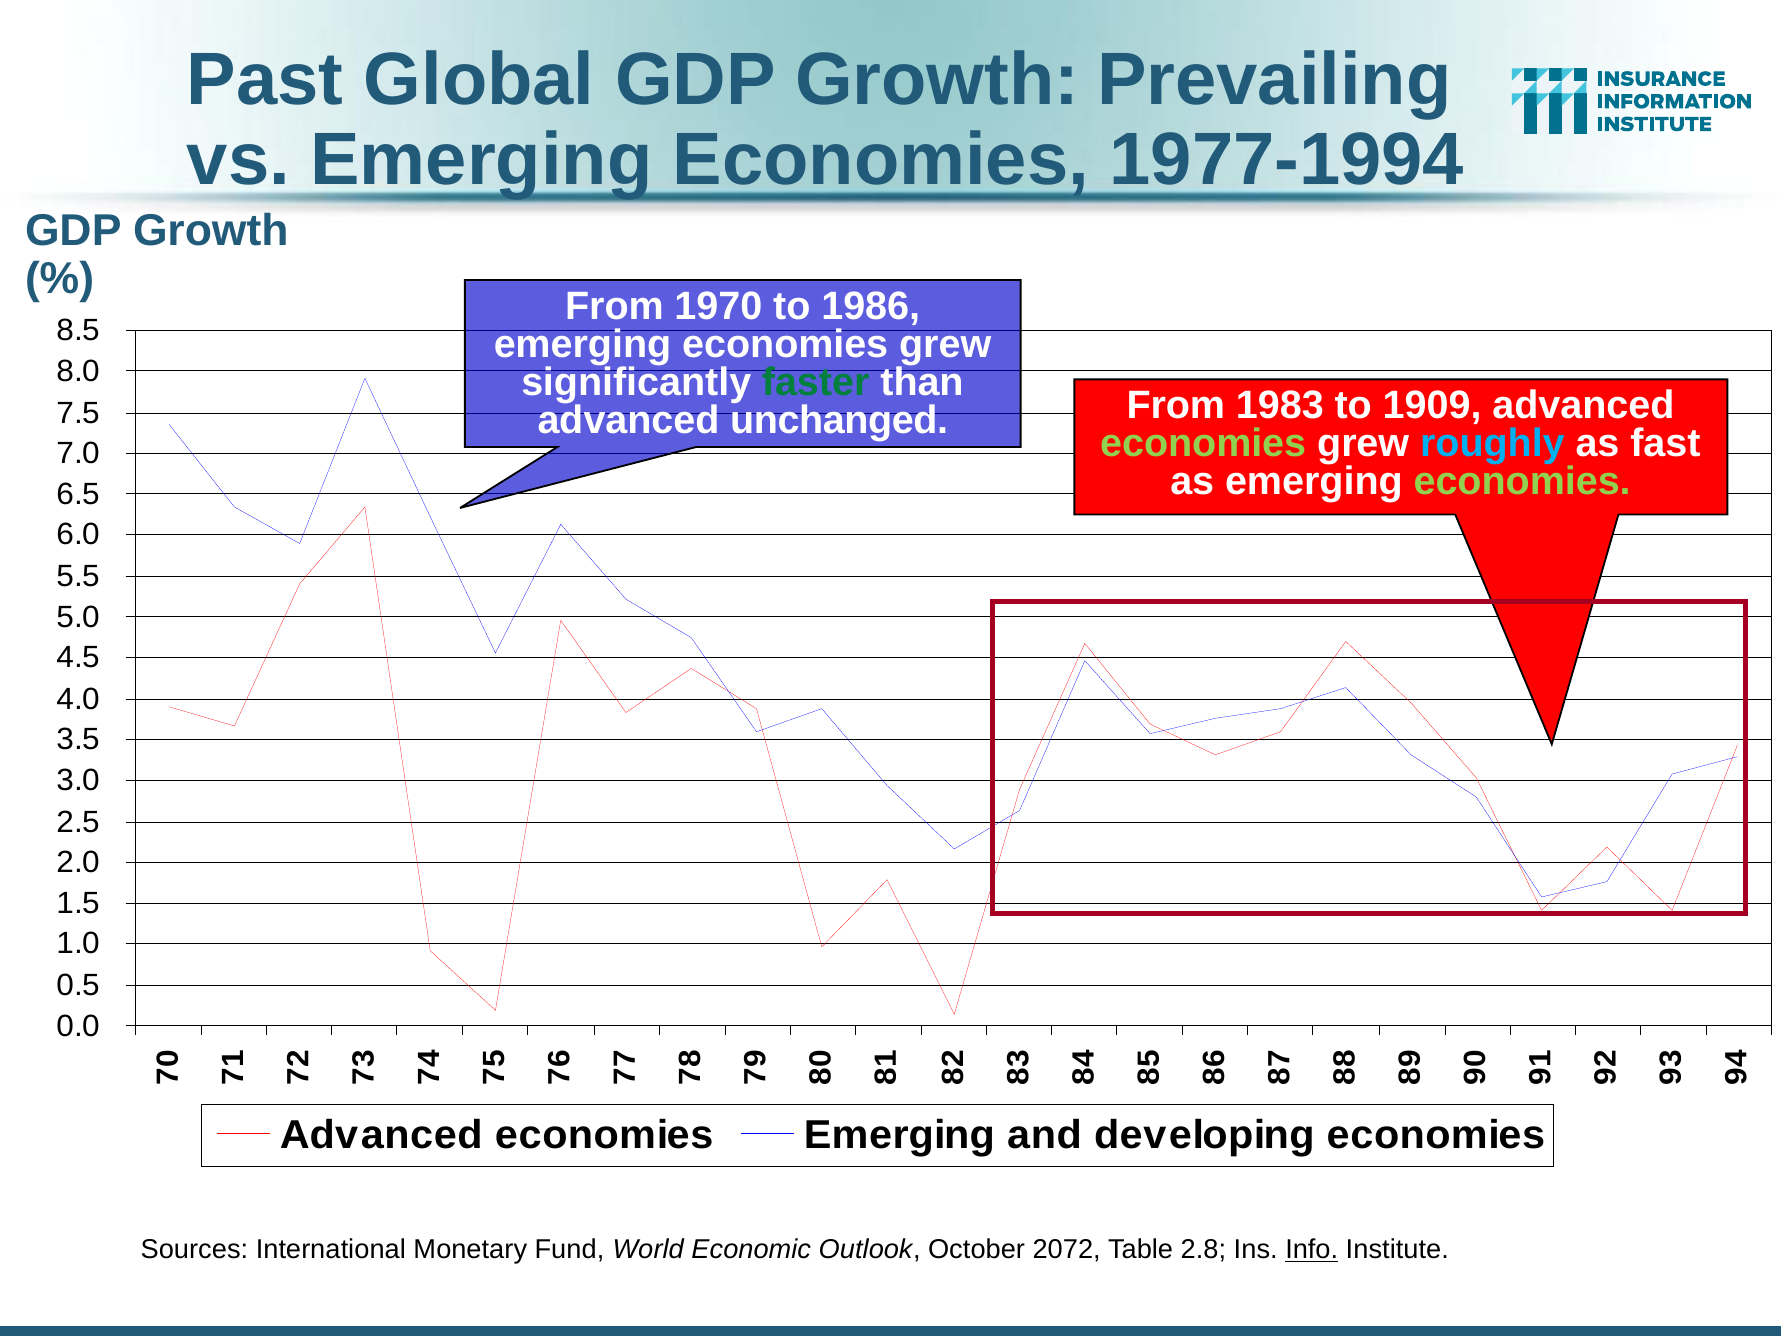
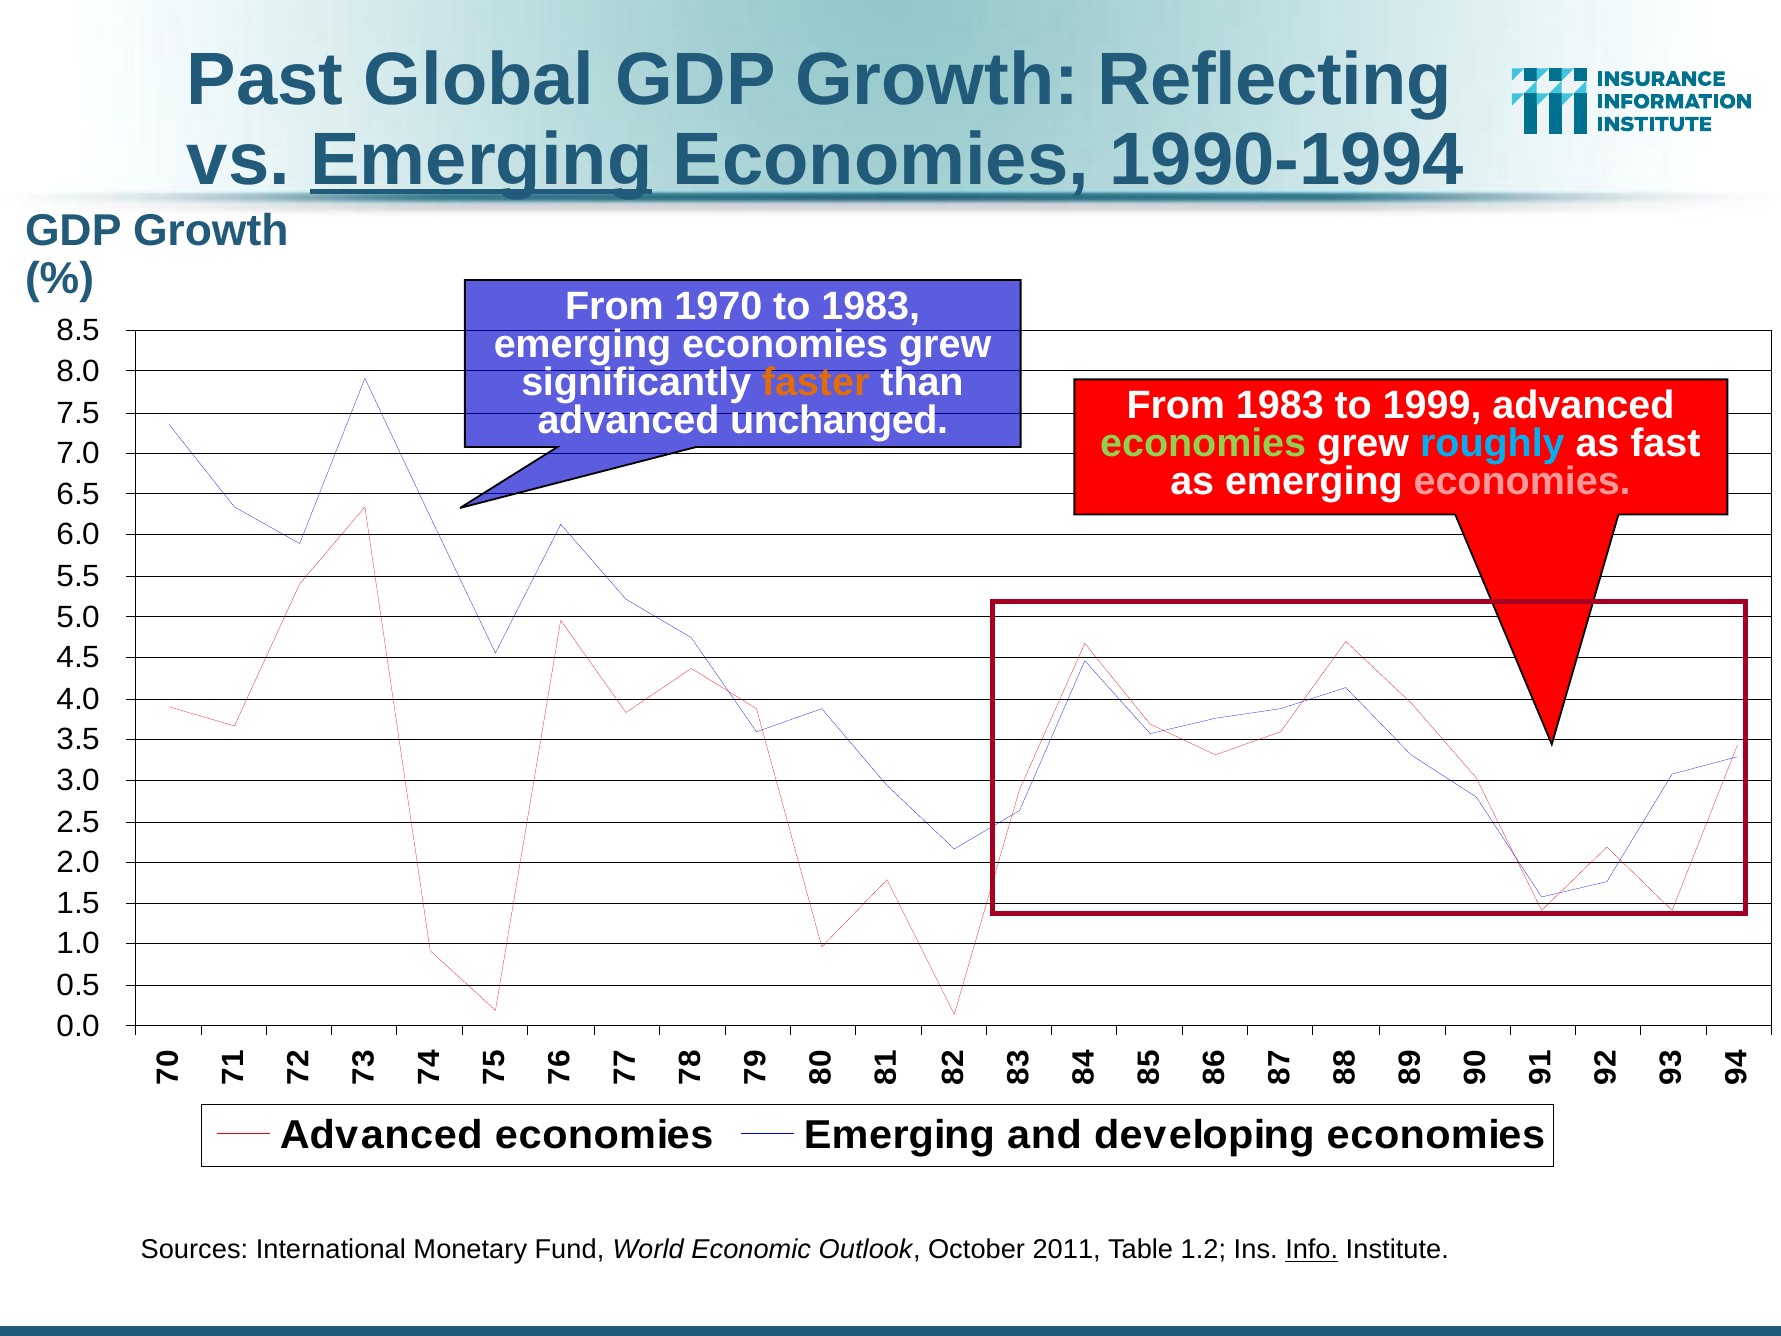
Prevailing: Prevailing -> Reflecting (1274, 80)
Emerging underline: none -> present (481, 160)
1977-1994: 1977-1994 -> 1990-1994 (1287, 160)
to 1986: 1986 -> 1983 (871, 306)
faster colour: green -> orange (816, 382)
1909: 1909 -> 1999 (1432, 406)
economies colour: light green -> pink (1522, 482)
2072: 2072 -> 2011 (1067, 1249)
2.8: 2.8 -> 1.2 (1203, 1249)
